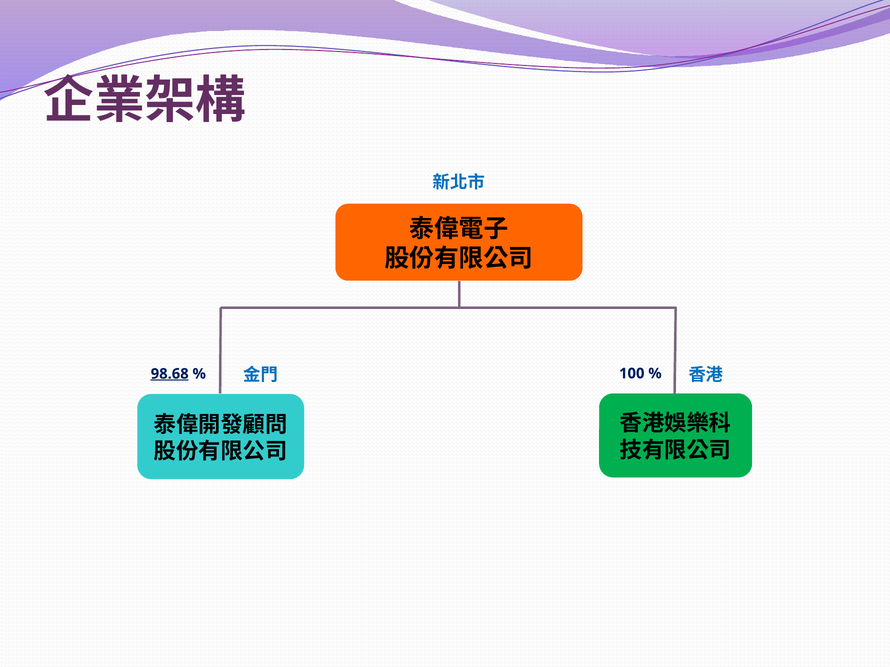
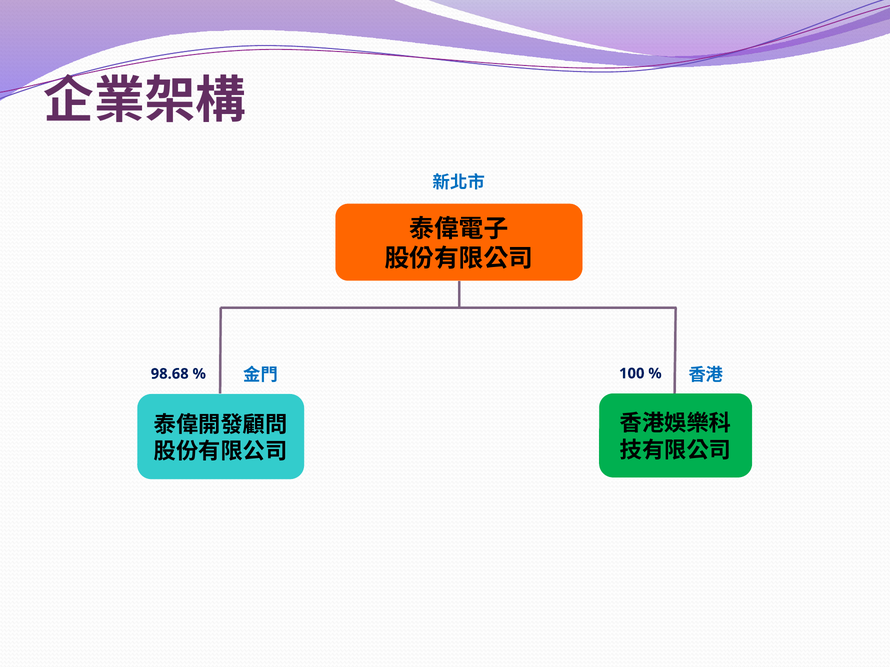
98.68 underline: present -> none (170, 374)
